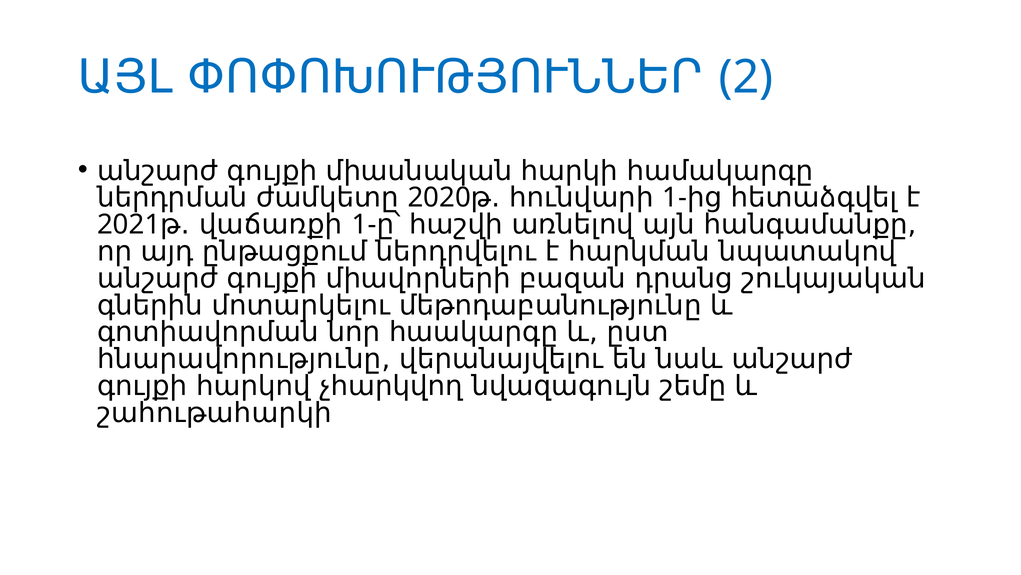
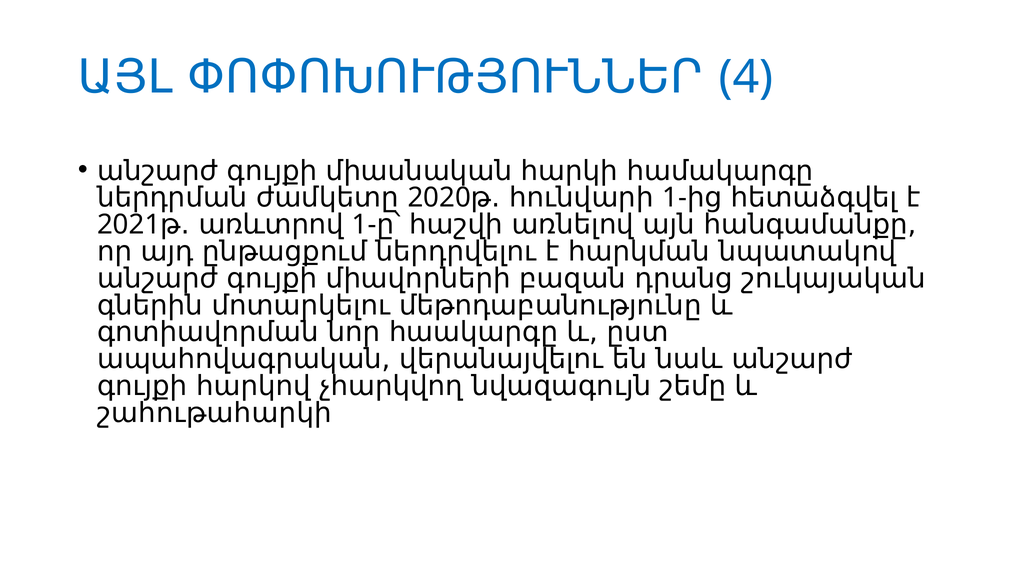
2: 2 -> 4 (746, 77)
վաճառքի: վաճառքի -> առևտրով (271, 224)
հնարավորությունը: հնարավորությունը -> ապահովագրական (244, 359)
